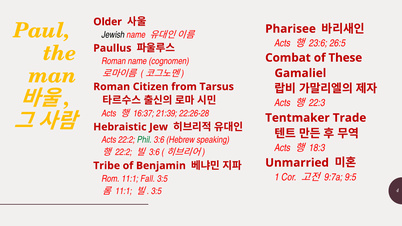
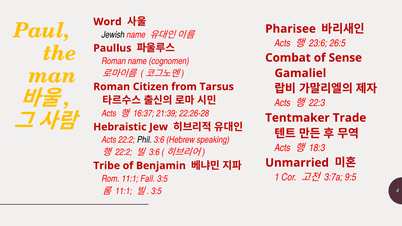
Older: Older -> Word (108, 22)
These: These -> Sense (345, 58)
Phil colour: green -> black (144, 140)
9:7a: 9:7a -> 3:7a (333, 177)
